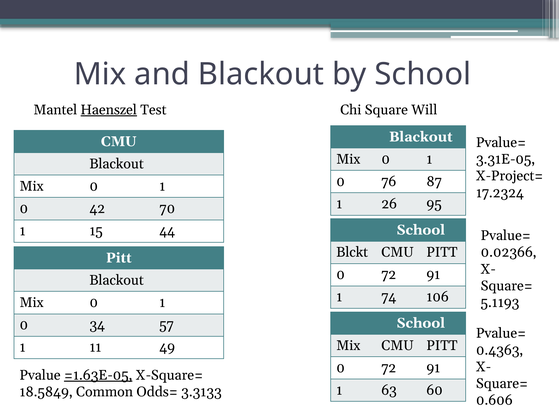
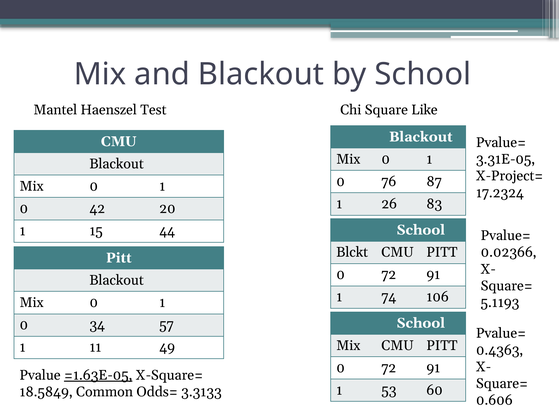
Haenszel underline: present -> none (109, 110)
Will: Will -> Like (424, 110)
95: 95 -> 83 (434, 204)
70: 70 -> 20 (167, 209)
63: 63 -> 53 (389, 390)
